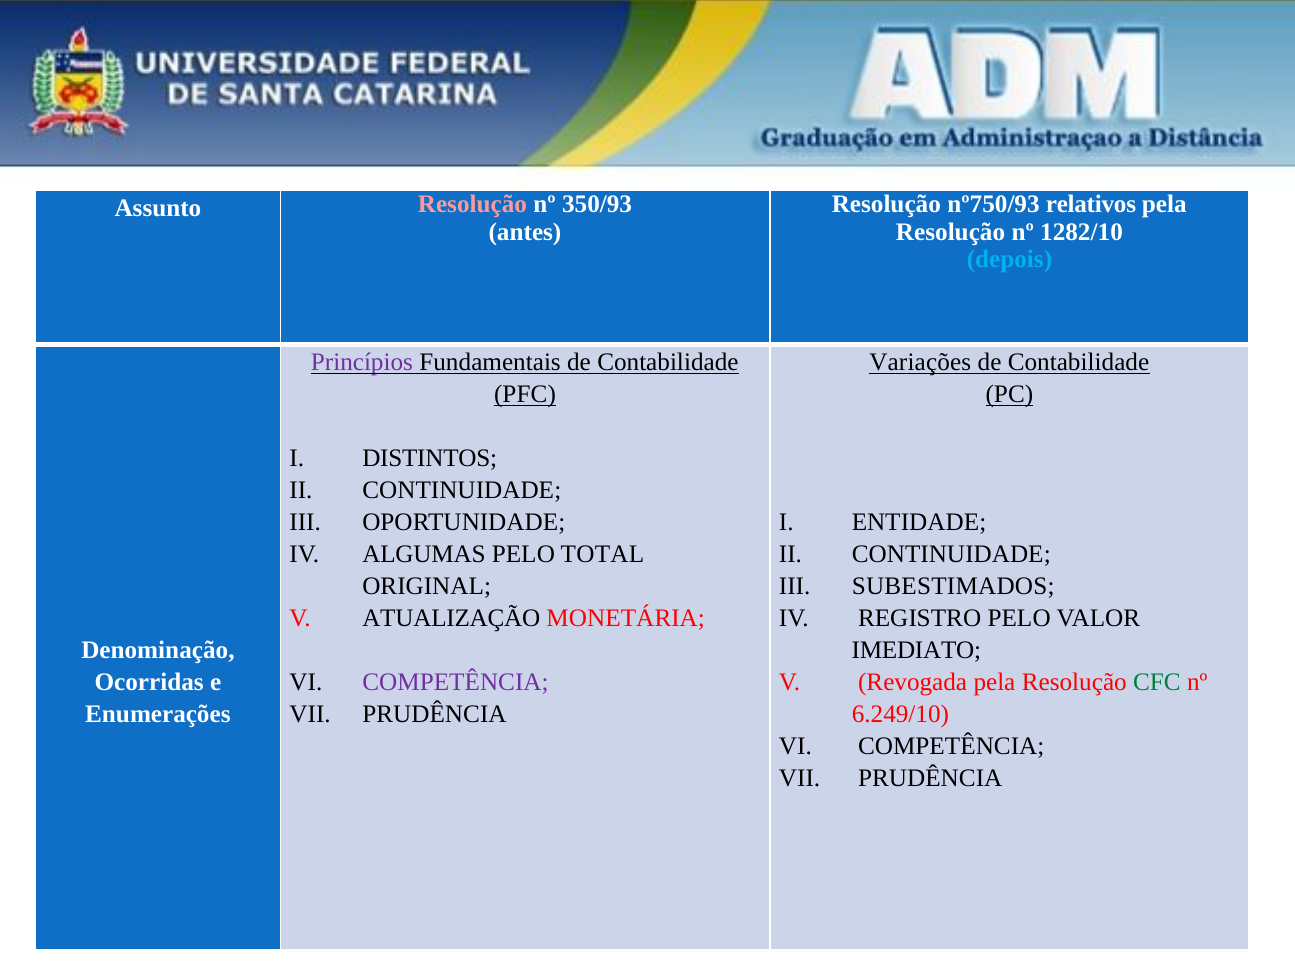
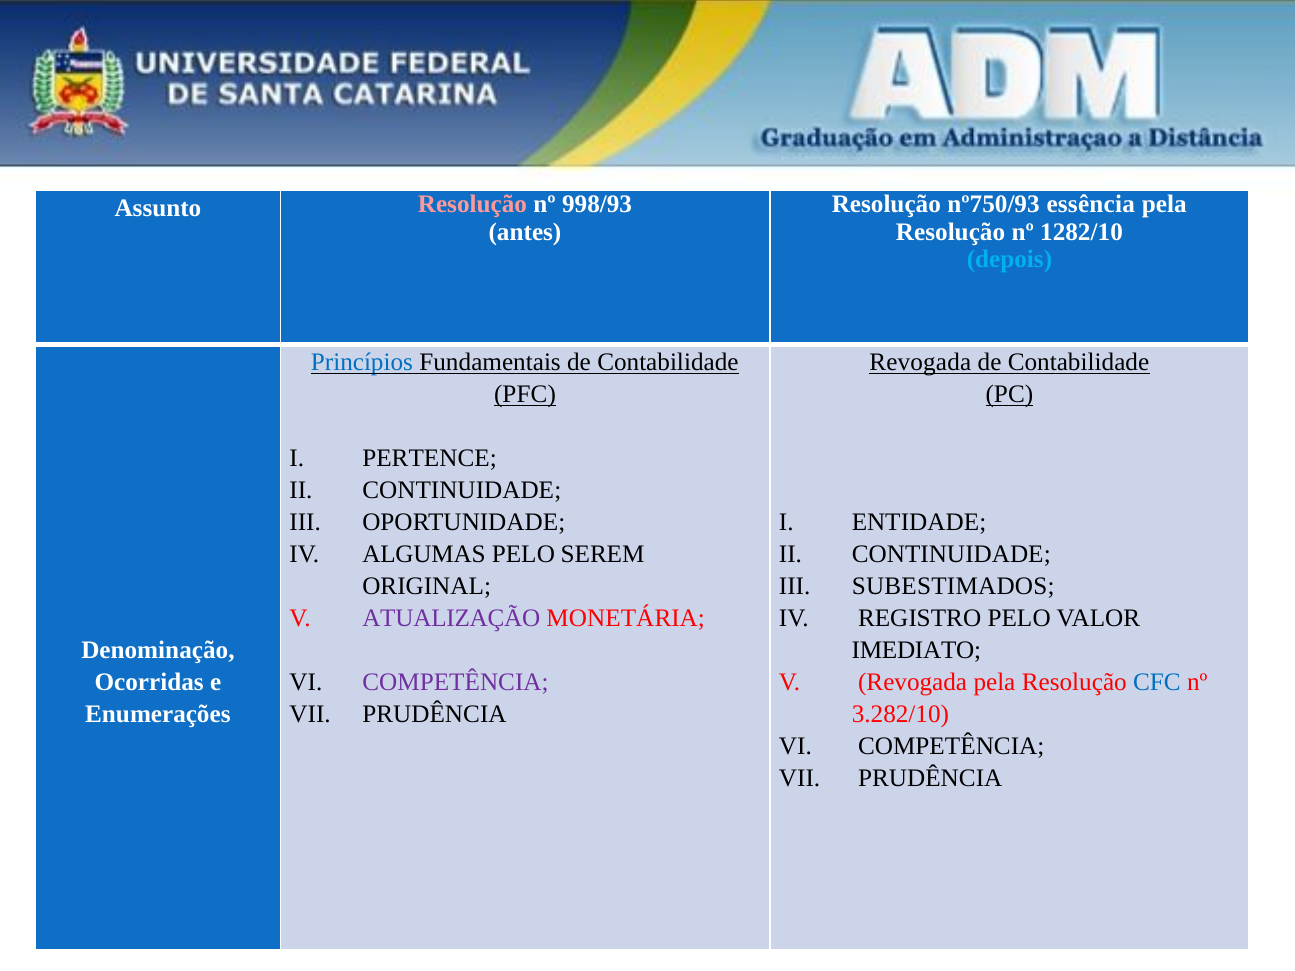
relativos: relativos -> essência (1091, 204)
350/93: 350/93 -> 998/93 (597, 204)
Princípios colour: purple -> blue (362, 363)
Variações: Variações -> Revogada (920, 363)
DISTINTOS: DISTINTOS -> PERTENCE (430, 459)
TOTAL: TOTAL -> SEREM (603, 554)
ATUALIZAÇÃO colour: black -> purple (451, 618)
CFC colour: green -> blue (1157, 682)
6.249/10: 6.249/10 -> 3.282/10 (900, 714)
